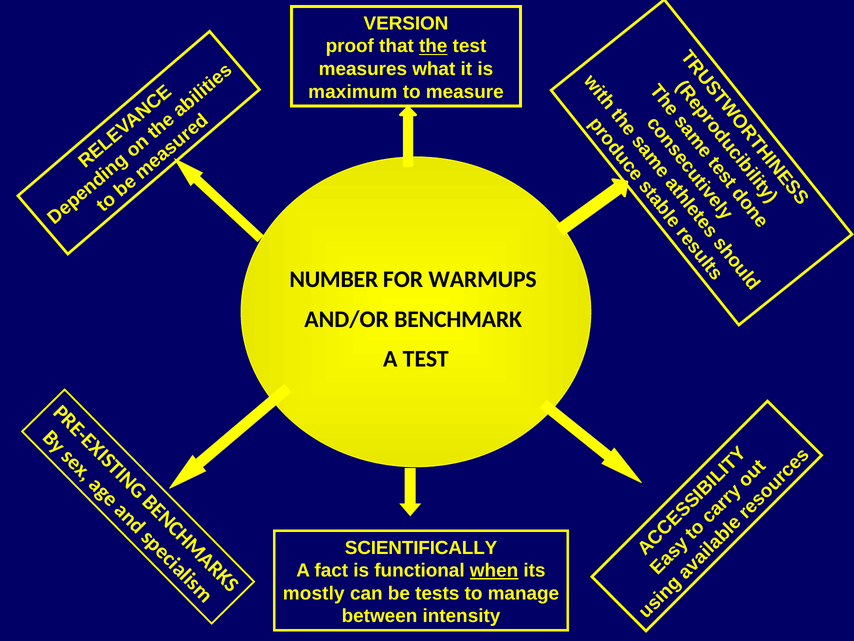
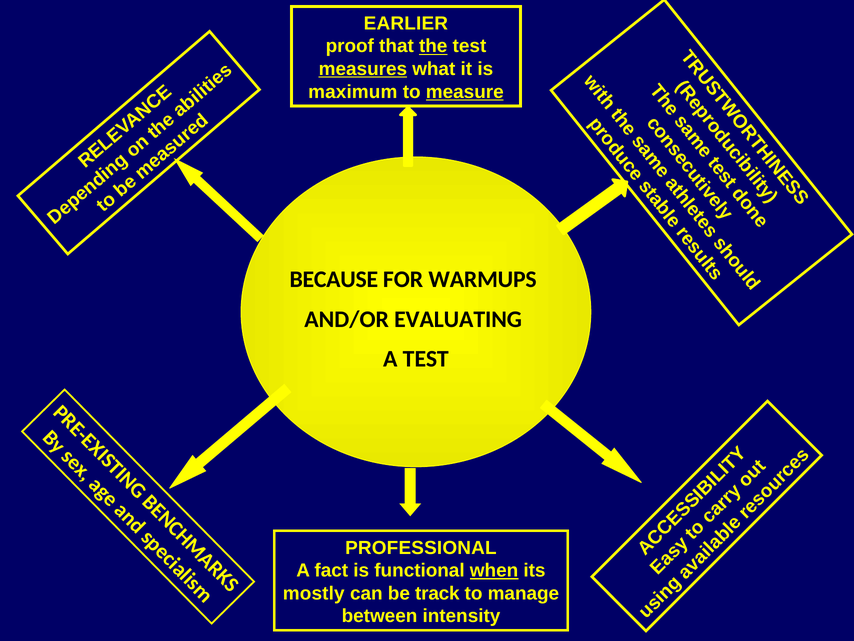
VERSION: VERSION -> EARLIER (406, 23)
measures underline: none -> present (363, 69)
measure underline: none -> present (465, 92)
NUMBER: NUMBER -> BECAUSE (334, 279)
BENCHMARK: BENCHMARK -> EVALUATING (458, 319)
SCIENTIFICALLY: SCIENTIFICALLY -> PROFESSIONAL (421, 547)
tests: tests -> track (437, 593)
